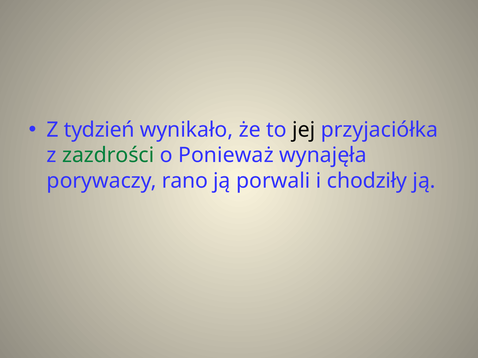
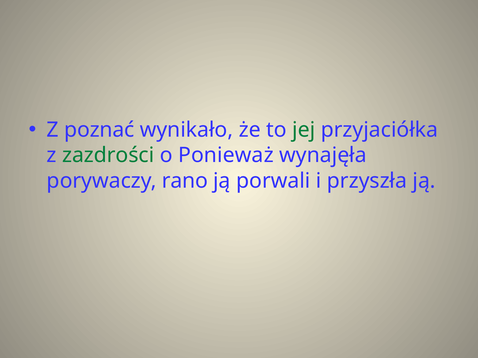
tydzień: tydzień -> poznać (99, 130)
jej colour: black -> green (304, 130)
chodziły: chodziły -> przyszła (367, 181)
